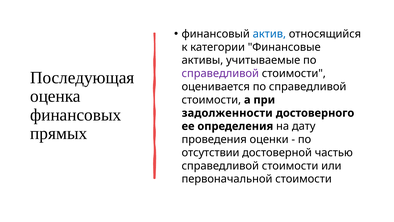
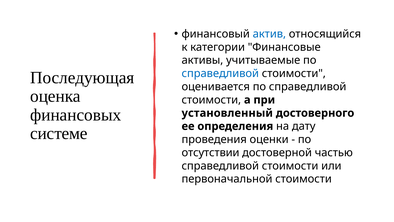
справедливой colour: purple -> blue (220, 73)
задолженности: задолженности -> установленный (227, 113)
прямых: прямых -> системе (59, 133)
